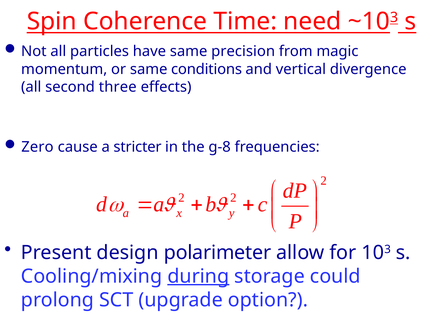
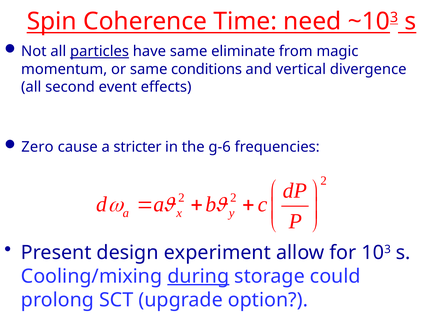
particles underline: none -> present (100, 51)
precision: precision -> eliminate (243, 51)
three: three -> event (118, 87)
g-8: g-8 -> g-6 (220, 147)
polarimeter: polarimeter -> experiment (217, 253)
